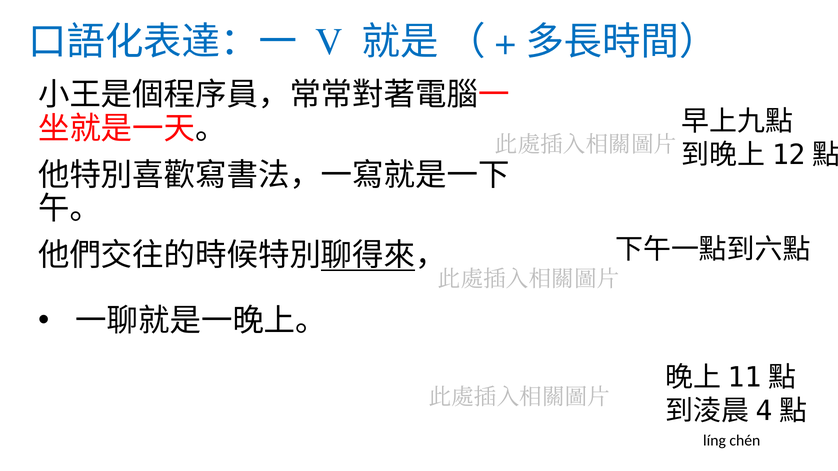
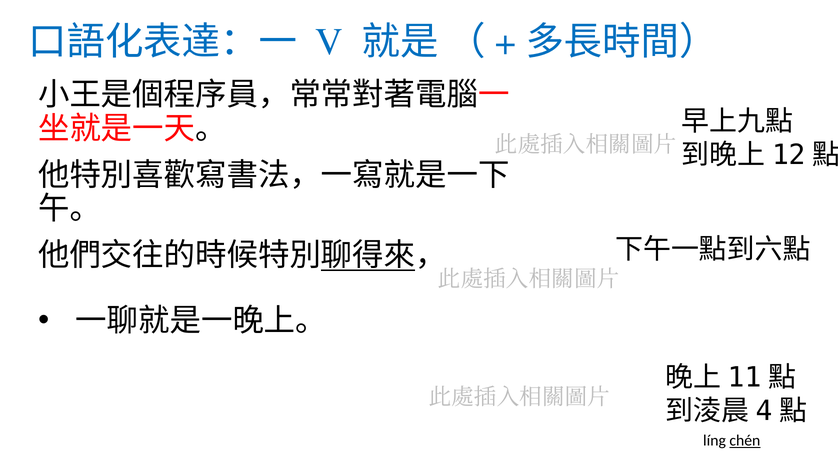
chén underline: none -> present (745, 441)
